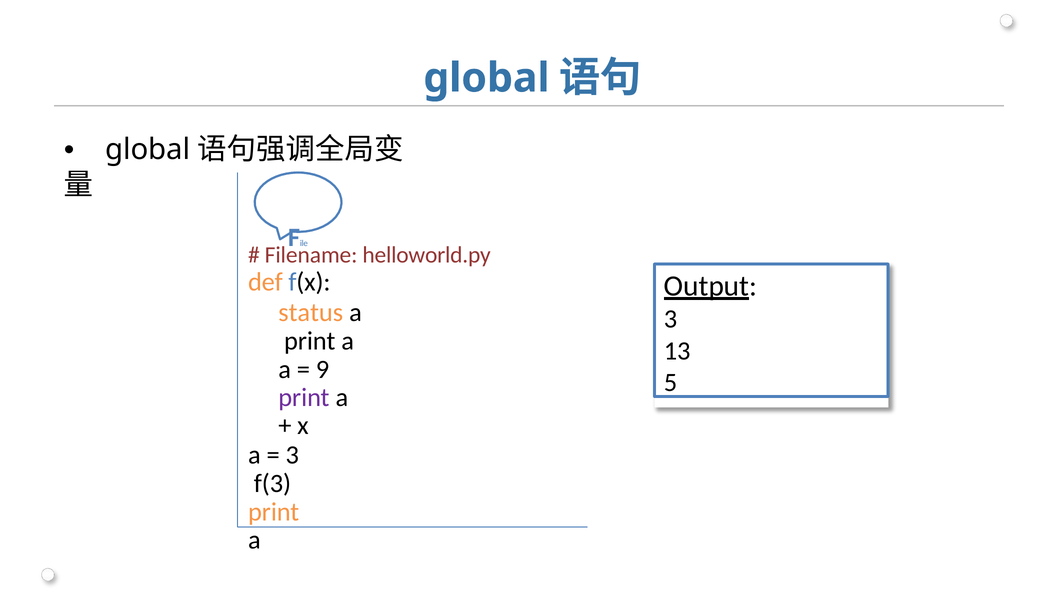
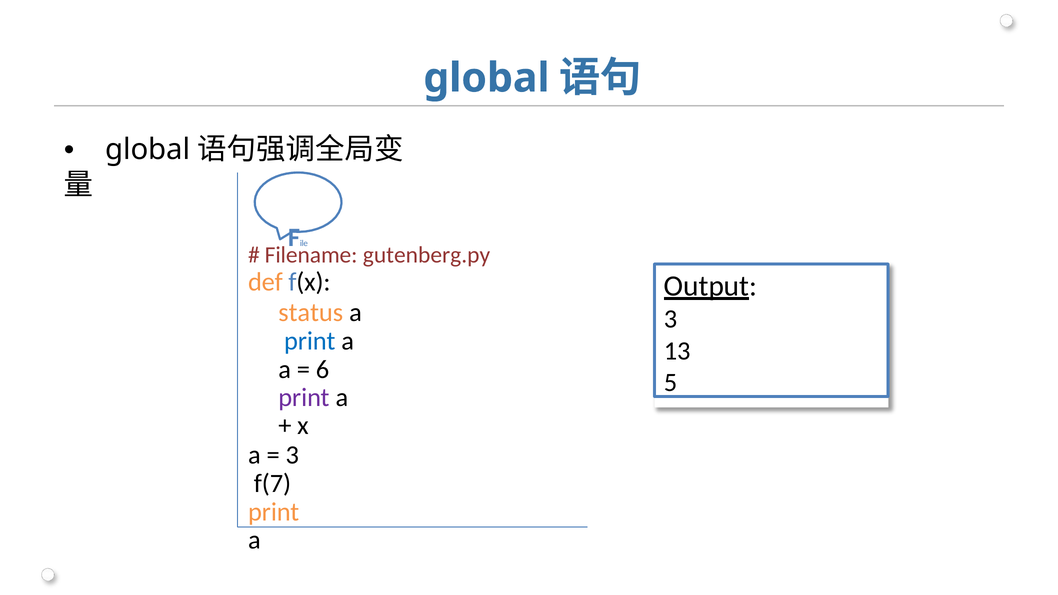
helloworld.py: helloworld.py -> gutenberg.py (426, 255)
print colour: black -> blue (310, 341)
9: 9 -> 6 (323, 369)
f(3: f(3 -> f(7 (272, 484)
